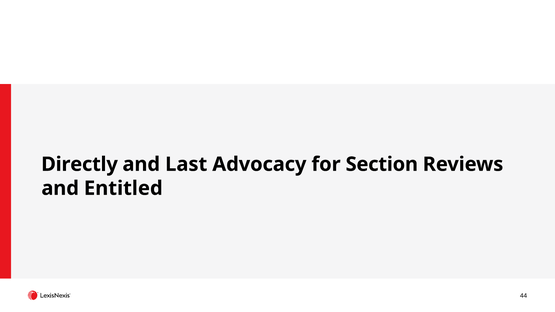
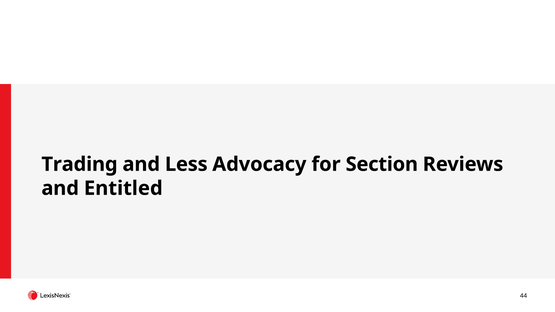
Directly: Directly -> Trading (79, 165)
Last: Last -> Less (186, 165)
